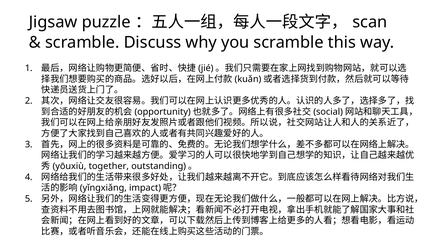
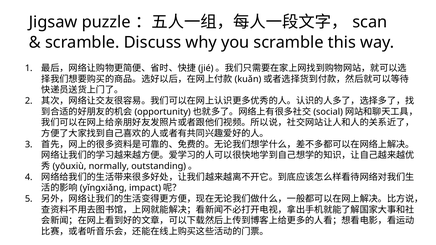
together: together -> normally (109, 166)
